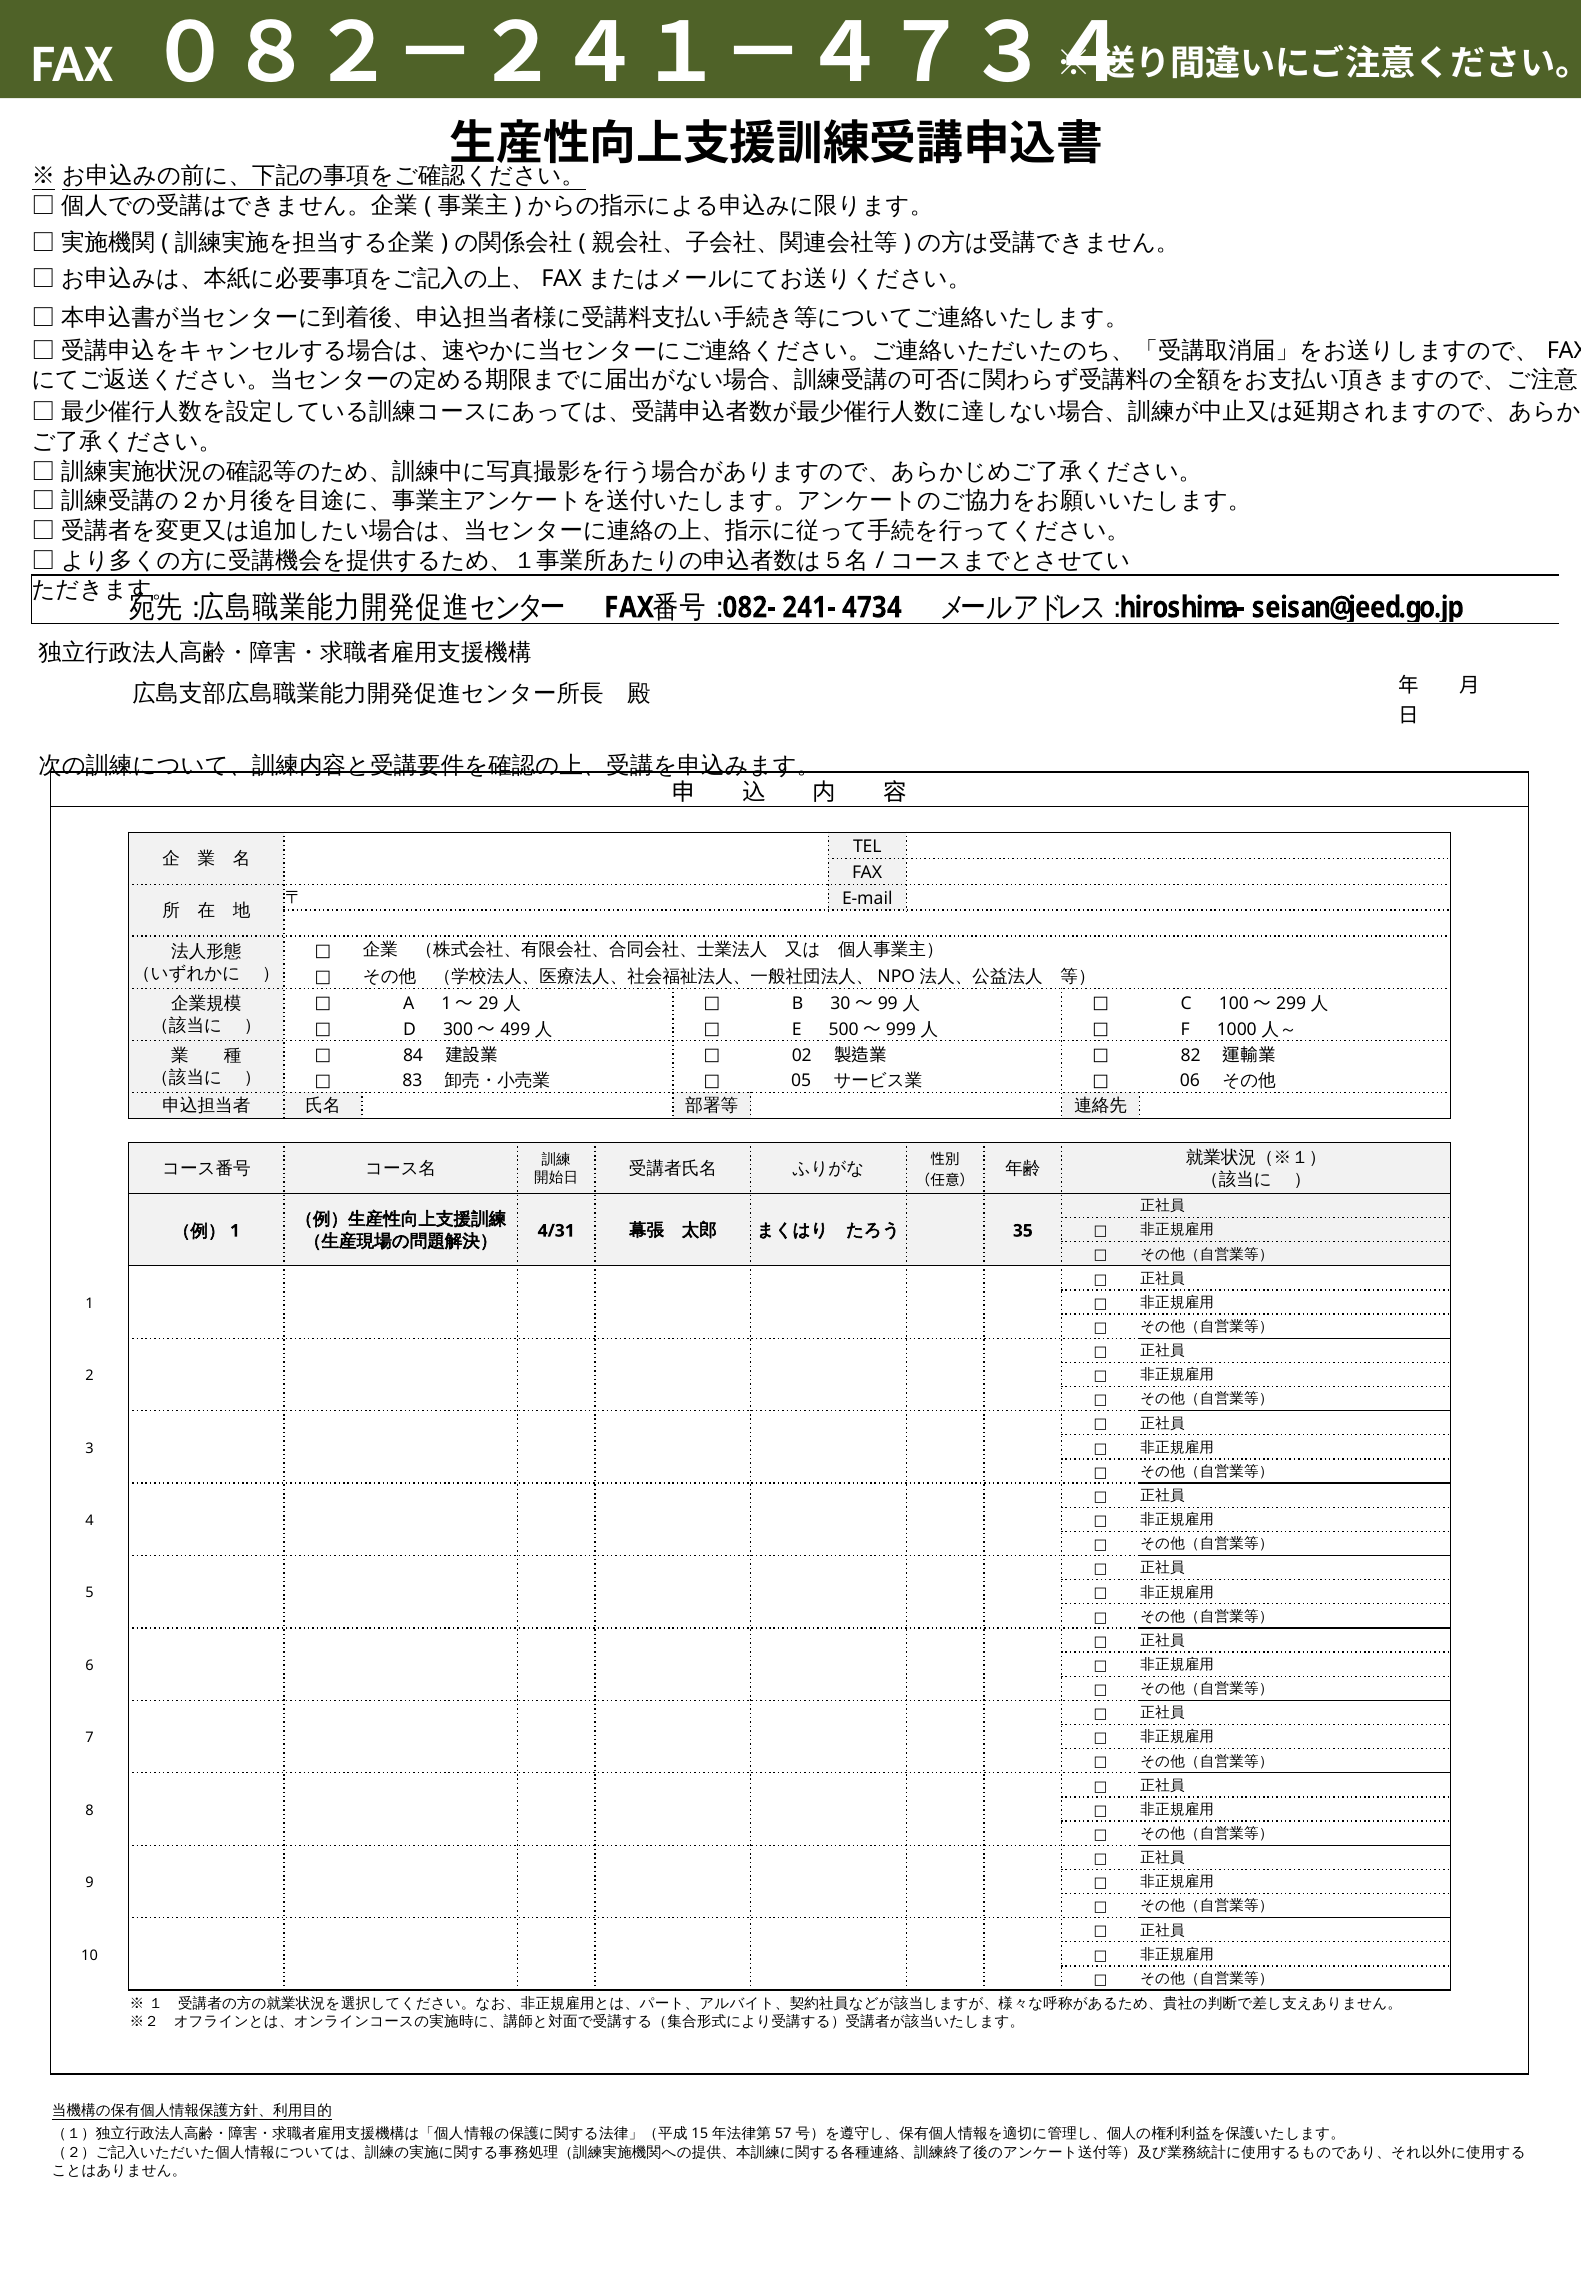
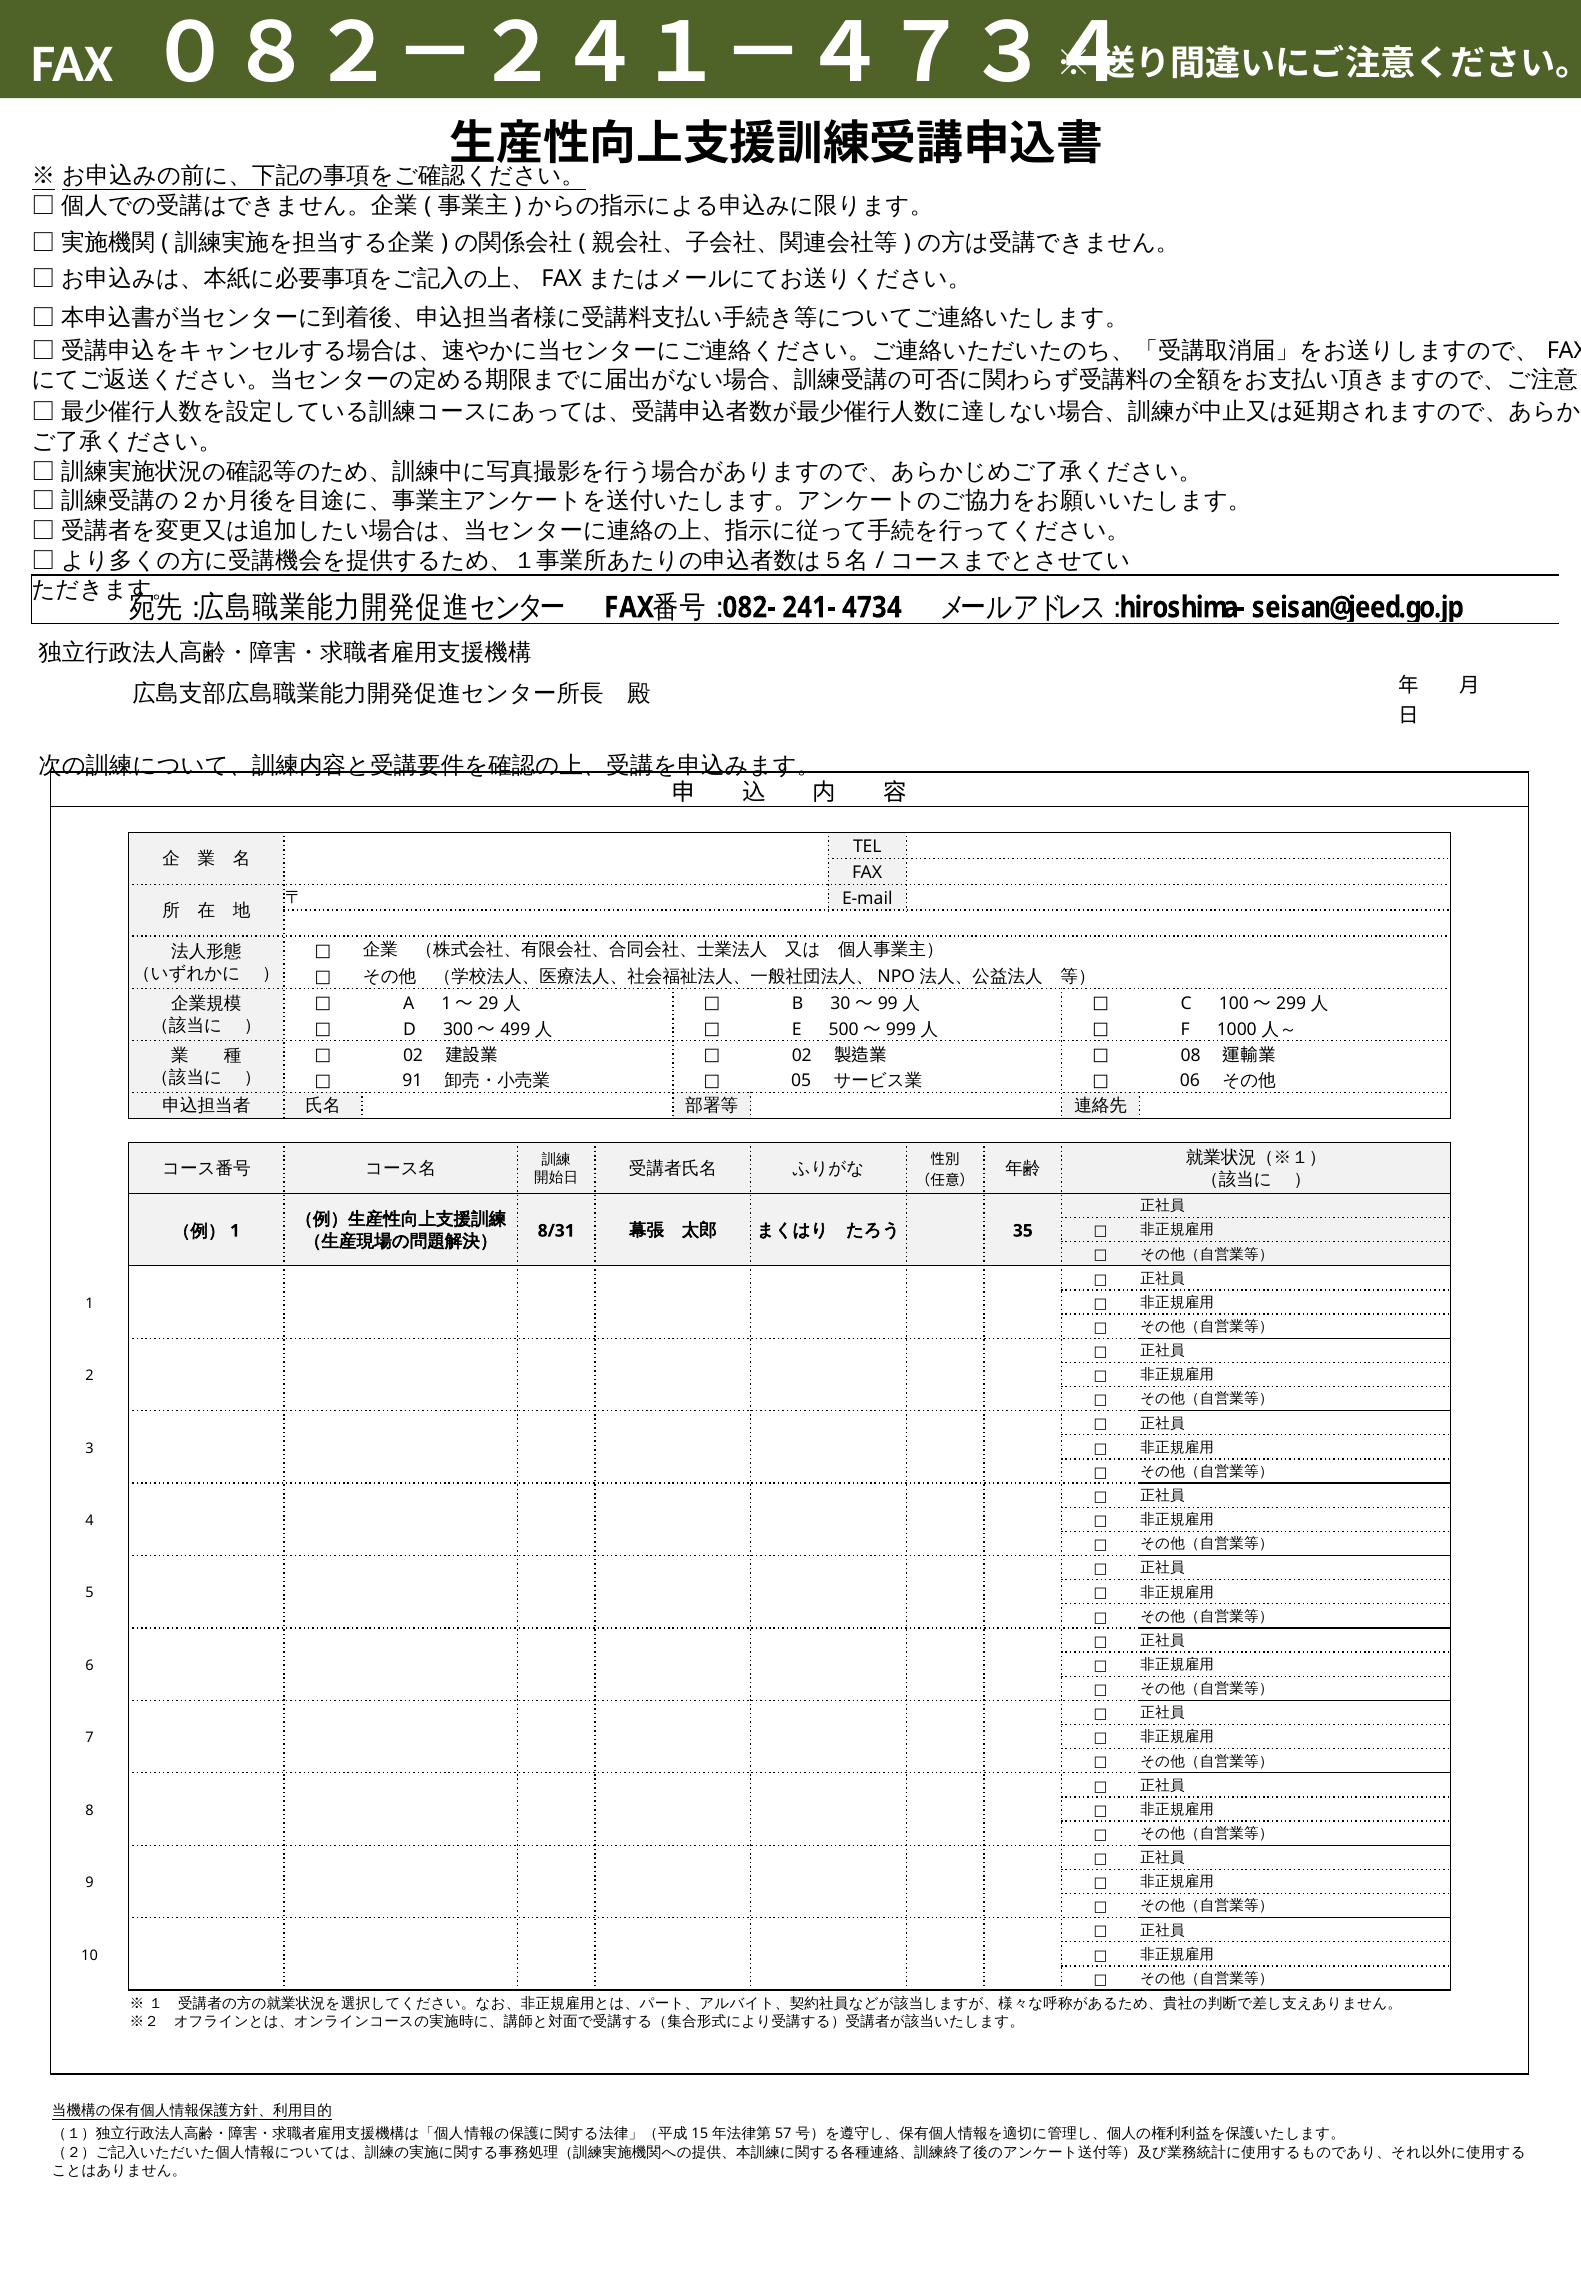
84: 84 -> 02 (413, 1056)
82: 82 -> 08 (1191, 1056)
83: 83 -> 91 (412, 1081)
4/31: 4/31 -> 8/31 (556, 1231)
